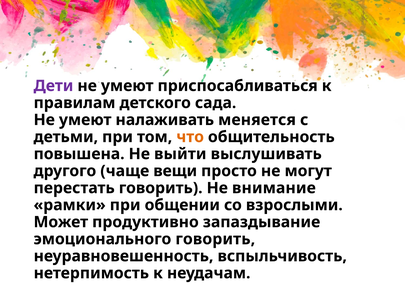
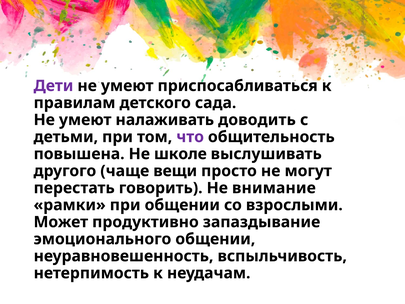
меняется: меняется -> доводить (257, 120)
что colour: orange -> purple (190, 137)
выйти: выйти -> школе (180, 154)
эмоционального говорить: говорить -> общении (215, 239)
